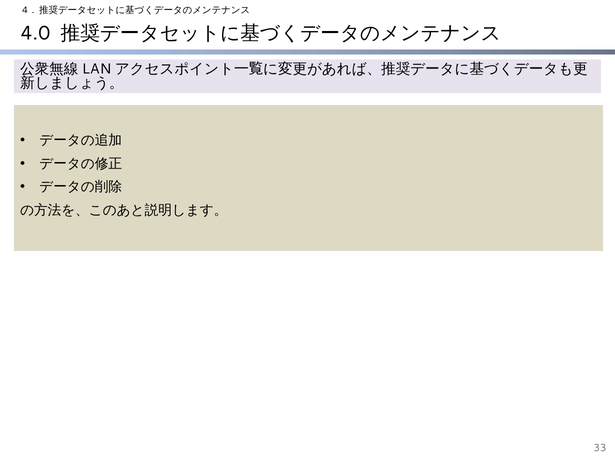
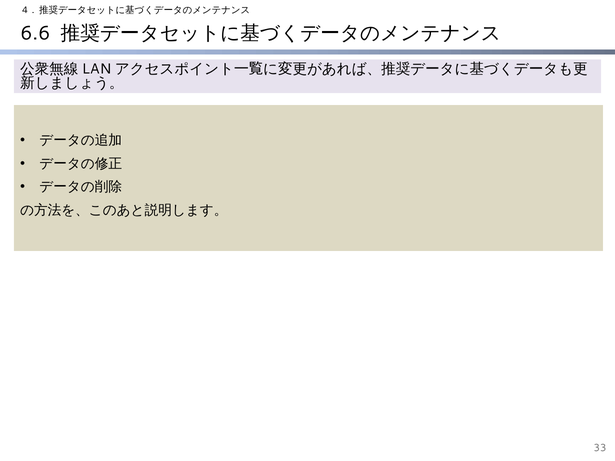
4.0: 4.0 -> 6.6 (35, 33)
